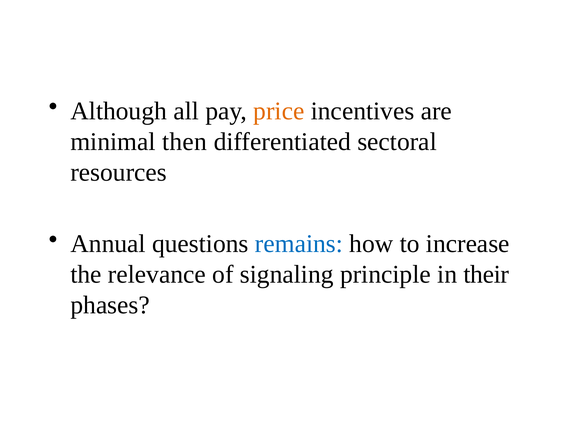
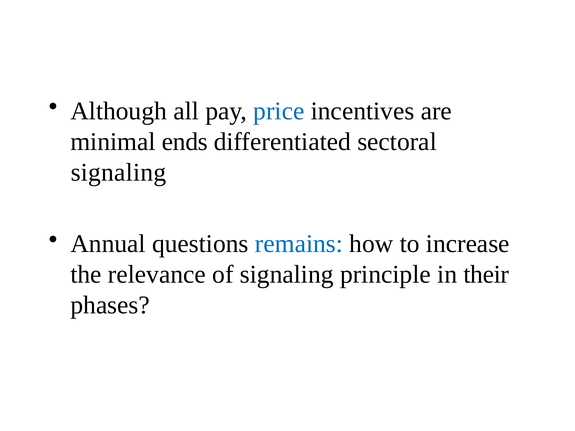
price colour: orange -> blue (279, 111)
then: then -> ends (185, 142)
resources: resources -> signaling (119, 172)
